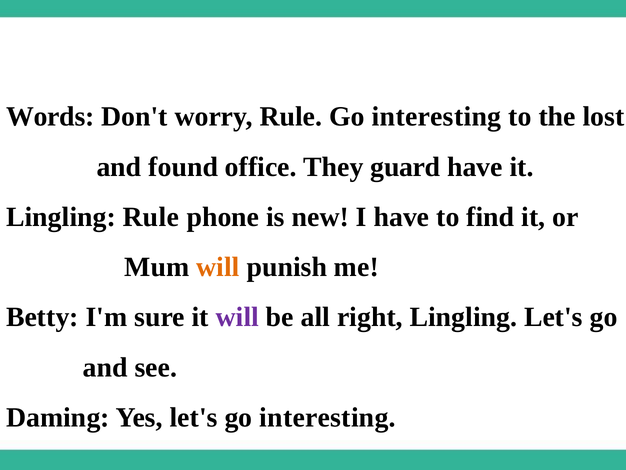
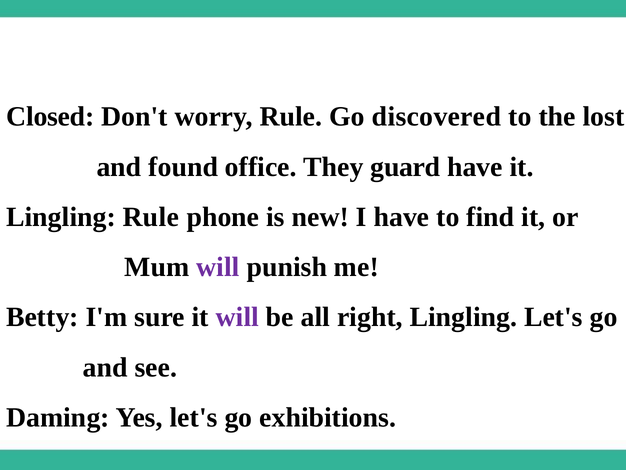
Words: Words -> Closed (50, 117)
interesting: interesting -> discovered (437, 117)
will colour: orange -> purple (218, 267)
let's go interesting: interesting -> exhibitions (328, 417)
